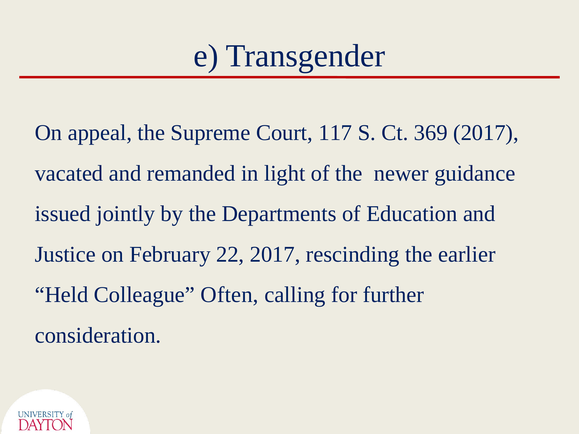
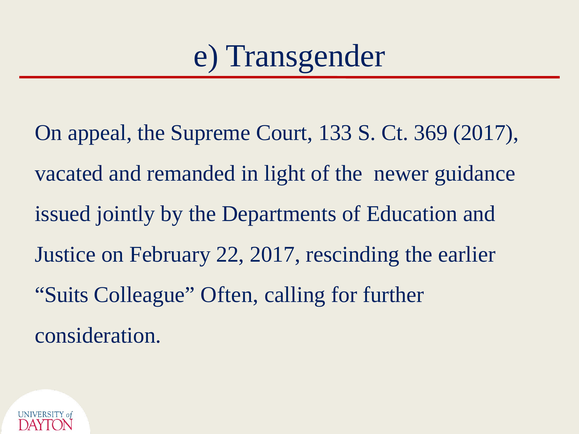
117: 117 -> 133 (335, 133)
Held: Held -> Suits (62, 295)
